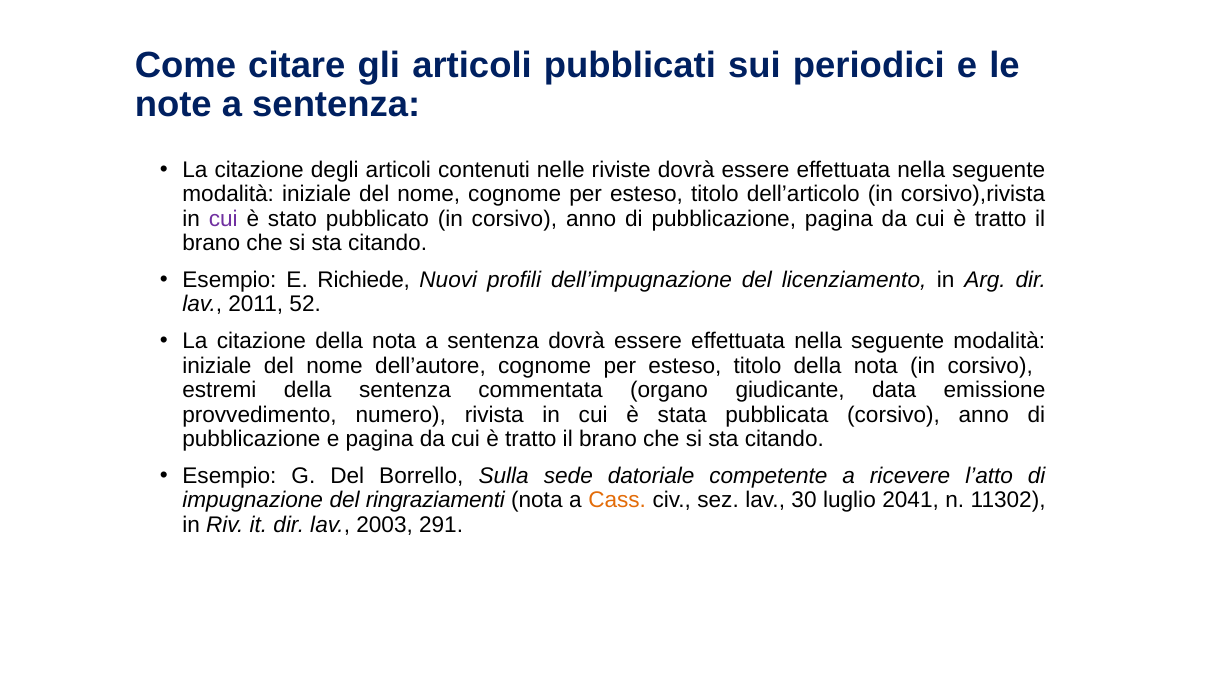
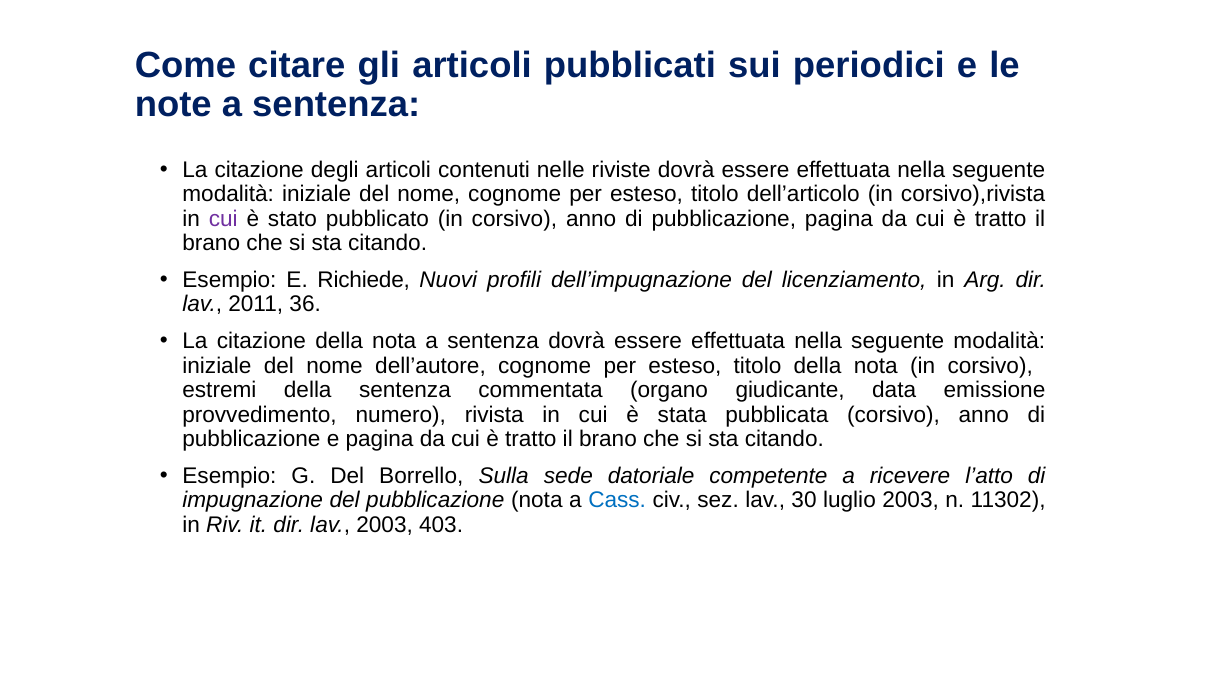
52: 52 -> 36 (305, 305)
del ringraziamenti: ringraziamenti -> pubblicazione (435, 501)
Cass colour: orange -> blue (617, 501)
luglio 2041: 2041 -> 2003 (911, 501)
291: 291 -> 403 (441, 525)
